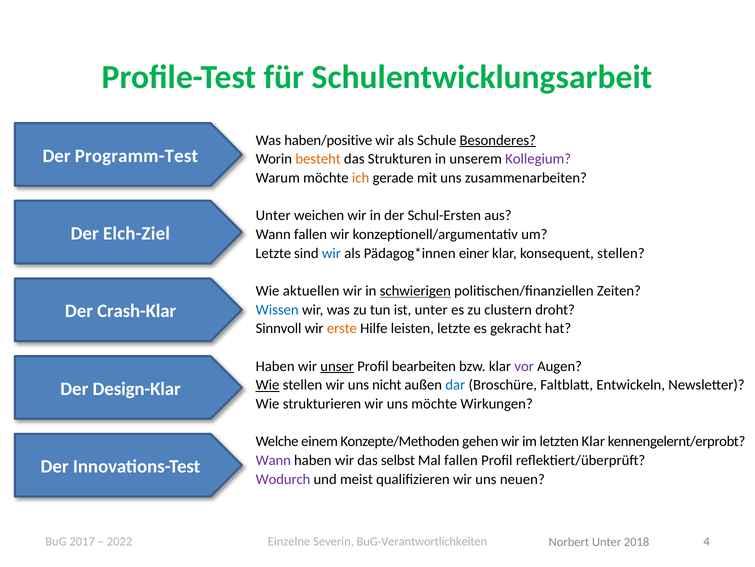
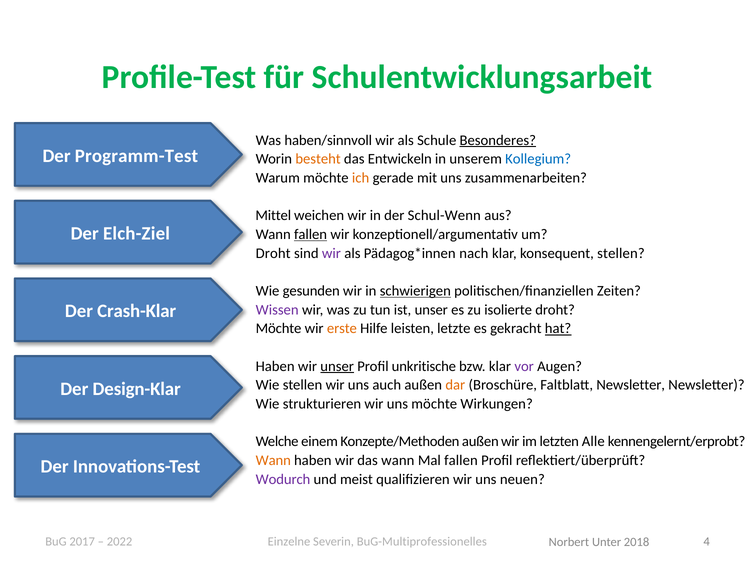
haben/positive: haben/positive -> haben/sinnvoll (328, 140)
Strukturen: Strukturen -> Entwickeln (400, 159)
Kollegium colour: purple -> blue (538, 159)
Unter: Unter -> Mittel (273, 215)
Schul-Ersten: Schul-Ersten -> Schul-Wenn (444, 215)
fallen underline: none -> present (311, 234)
Letzte: Letzte -> Droht (273, 253)
wir colour: blue -> purple (331, 253)
einer: einer -> nach (474, 253)
aktuellen: aktuellen -> gesunden (311, 291)
Wissen colour: blue -> purple (277, 309)
ist unter: unter -> unser (431, 309)
clustern: clustern -> isolierte (508, 309)
Sinnvoll: Sinnvoll -> Möchte (279, 328)
hat underline: none -> present (558, 328)
bearbeiten: bearbeiten -> unkritische (424, 366)
Wie underline: present -> none (268, 385)
nicht: nicht -> auch (387, 385)
dar colour: blue -> orange (455, 385)
Faltblatt Entwickeln: Entwickeln -> Newsletter (631, 385)
Konzepte/Methoden gehen: gehen -> außen (480, 441)
letzten Klar: Klar -> Alle (593, 441)
Wann colour: purple -> orange (273, 460)
das selbst: selbst -> wann (398, 460)
BuG-Verantwortlichkeiten: BuG-Verantwortlichkeiten -> BuG-Multiprofessionelles (422, 541)
